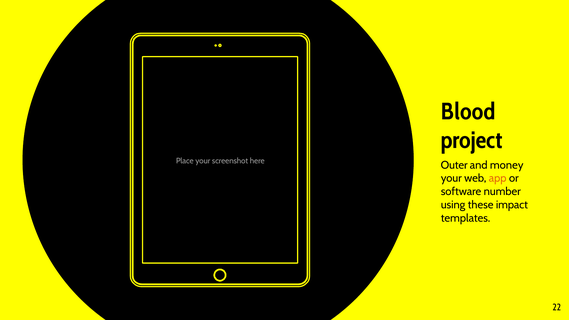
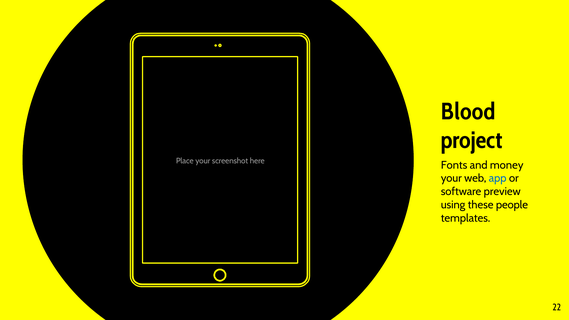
Outer: Outer -> Fonts (454, 165)
app colour: orange -> blue (498, 178)
number: number -> preview (502, 192)
impact: impact -> people (512, 205)
